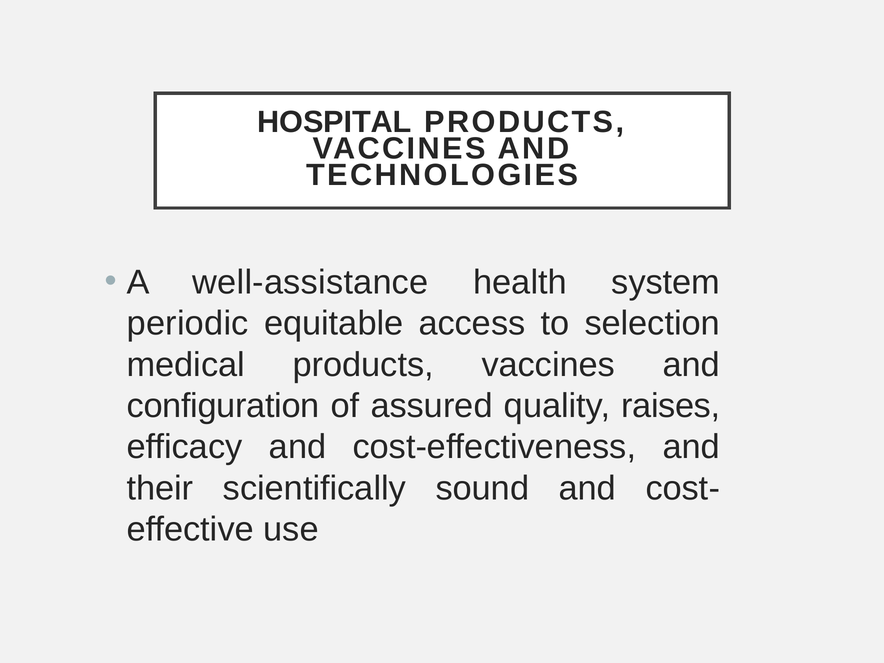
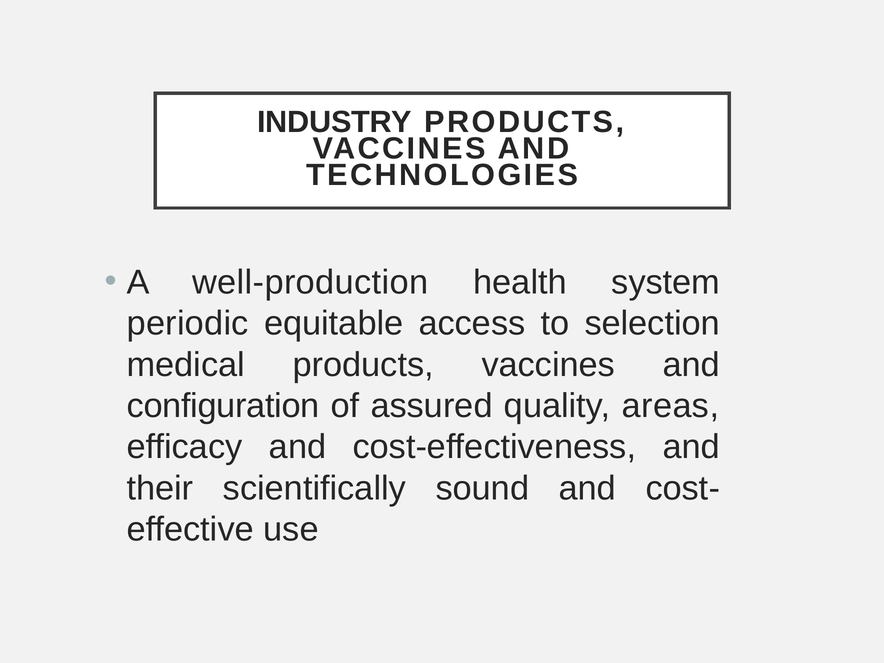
HOSPITAL: HOSPITAL -> INDUSTRY (335, 122)
well-assistance: well-assistance -> well-production (310, 282)
raises: raises -> areas (670, 406)
